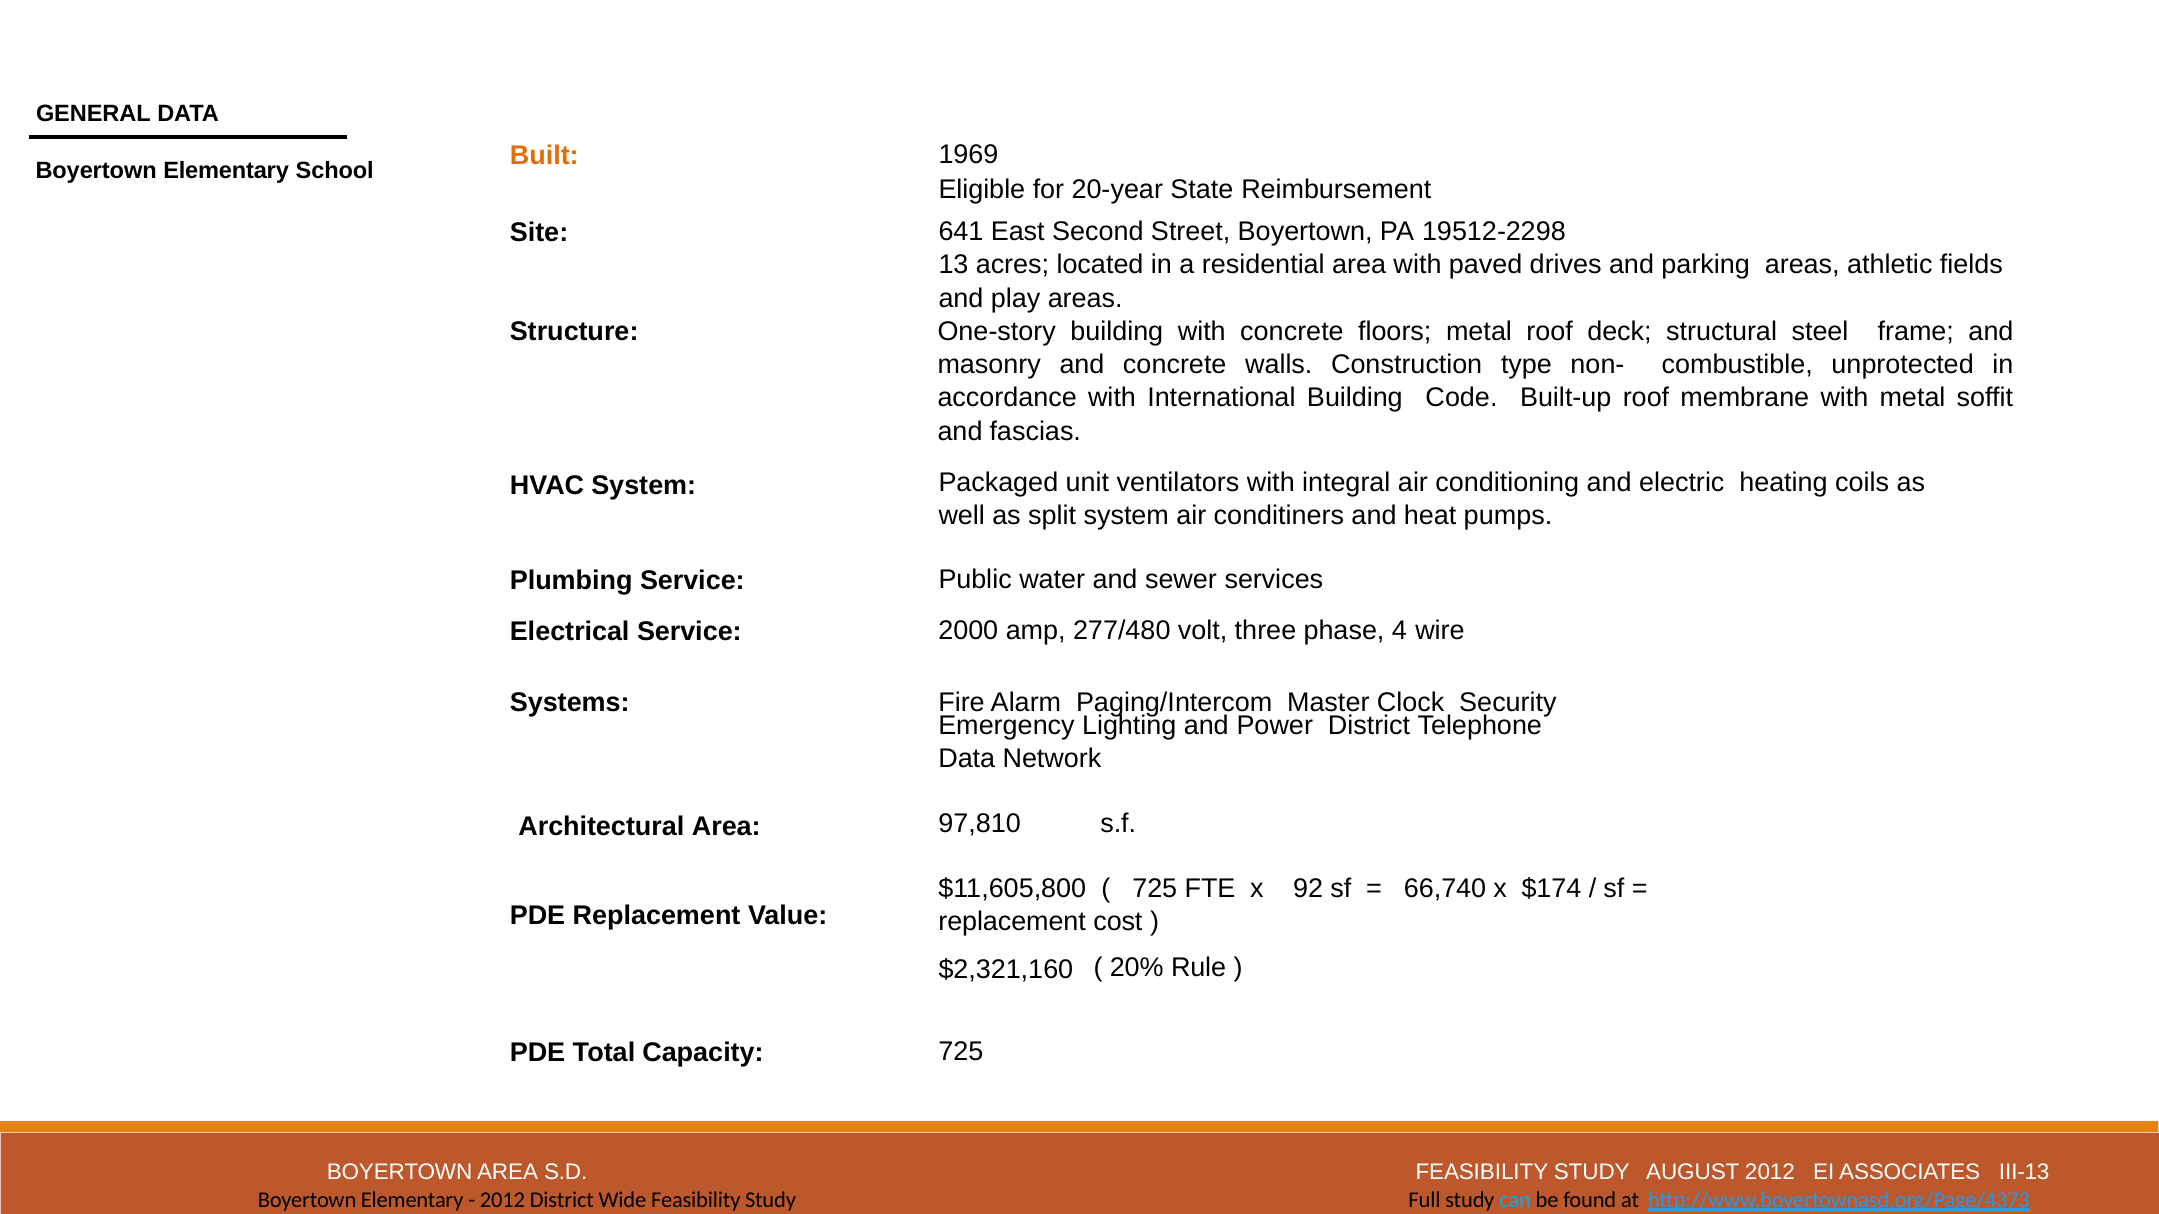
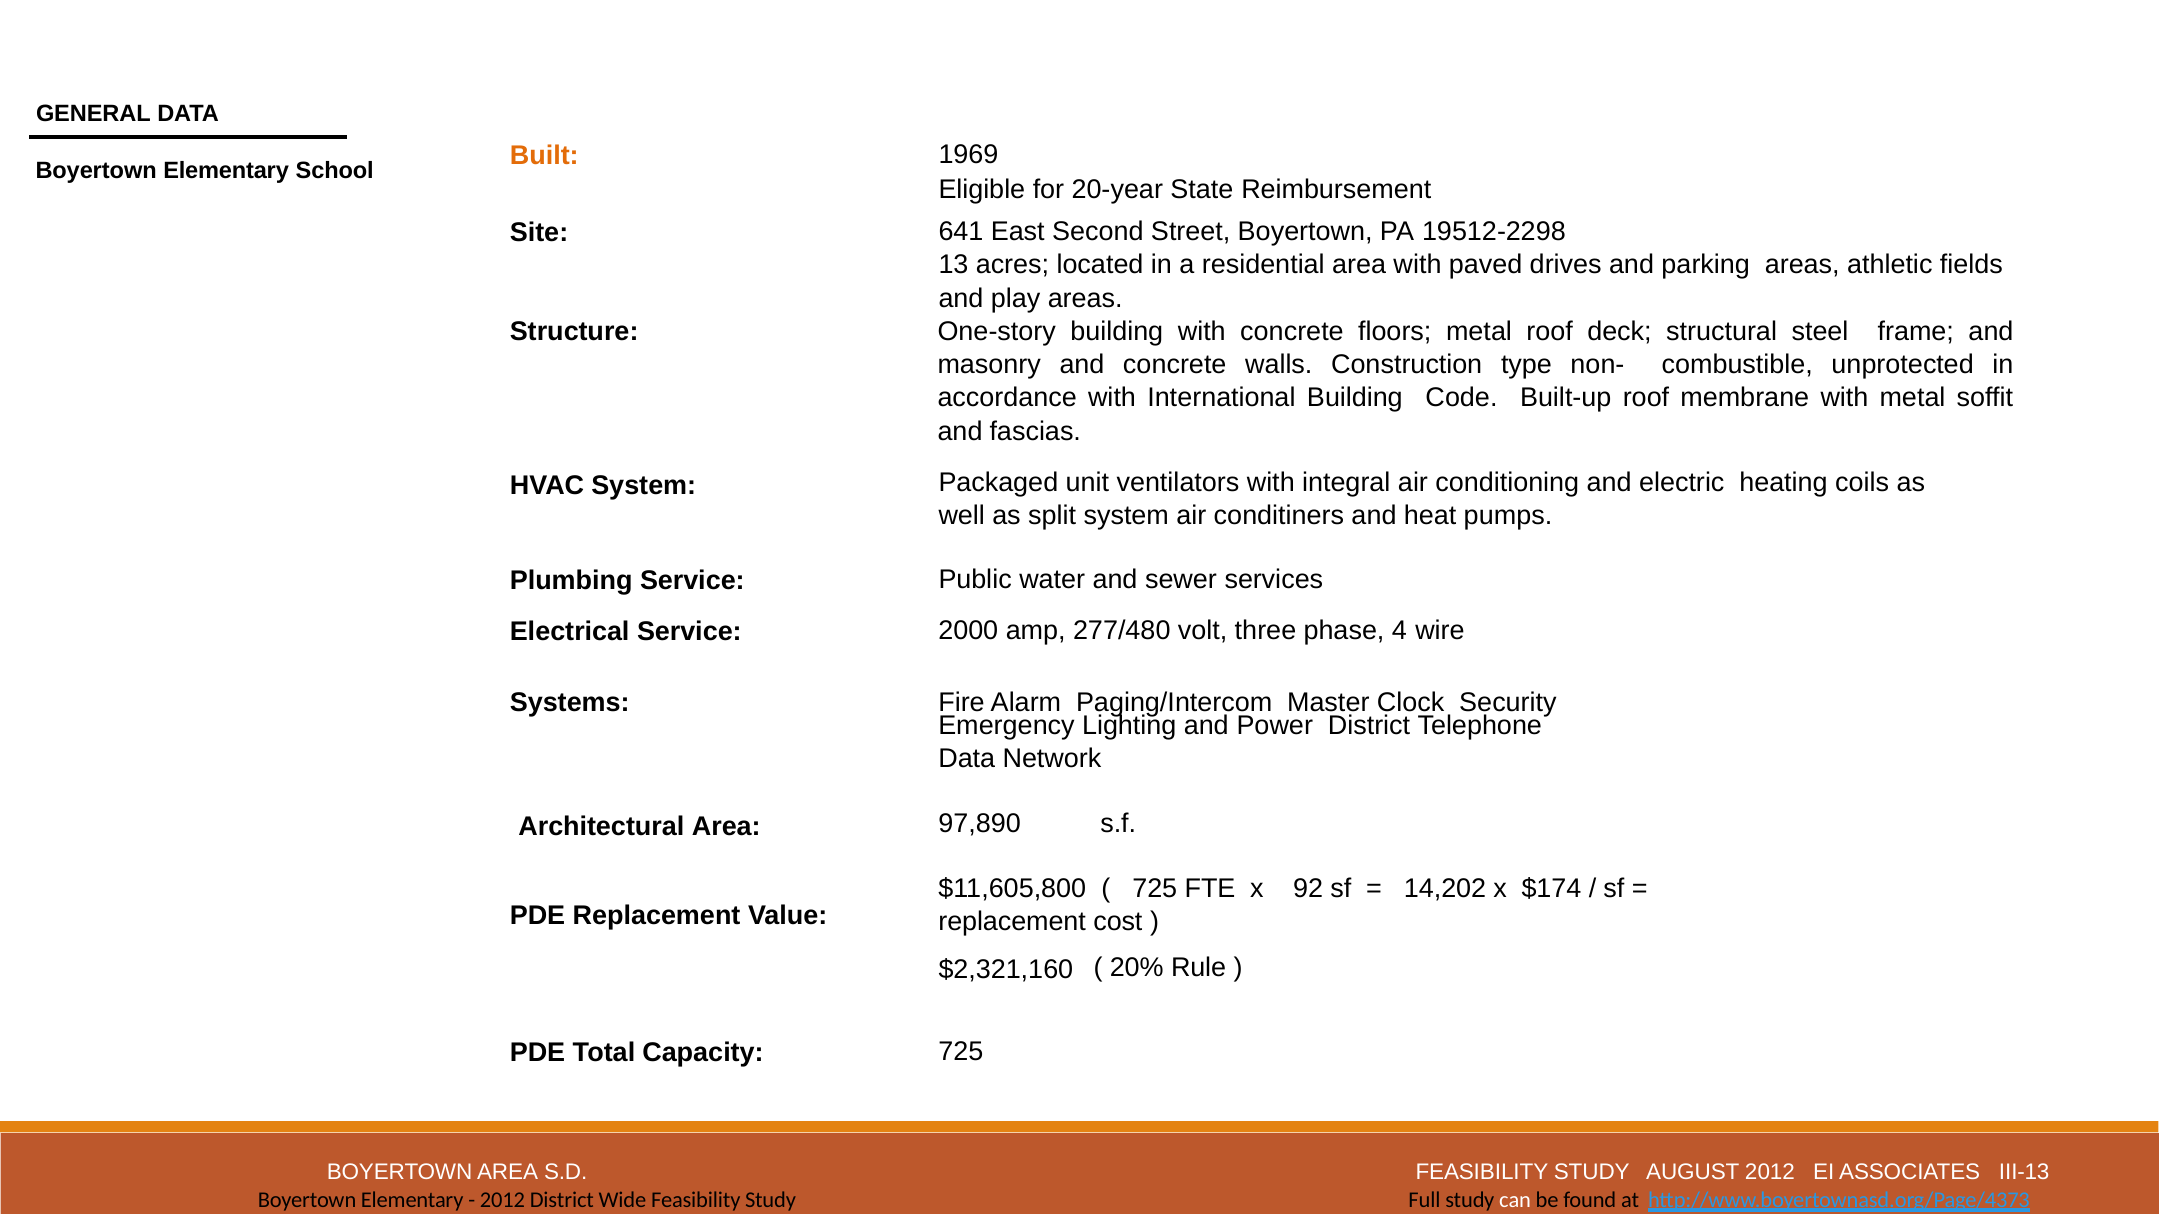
97,810: 97,810 -> 97,890 (980, 824)
66,740: 66,740 -> 14,202 (1445, 889)
can colour: light blue -> white (1515, 1201)
